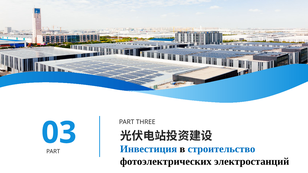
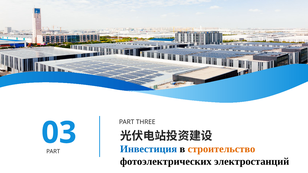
строительство colour: blue -> orange (221, 149)
